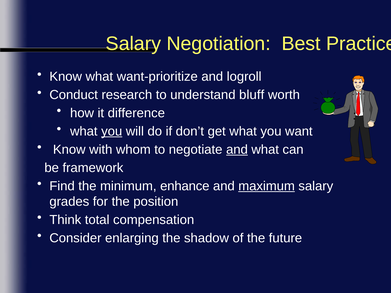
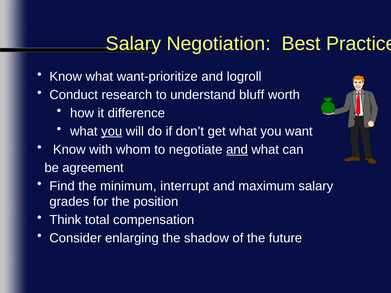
framework: framework -> agreement (93, 168)
enhance: enhance -> interrupt (185, 186)
maximum underline: present -> none (267, 186)
